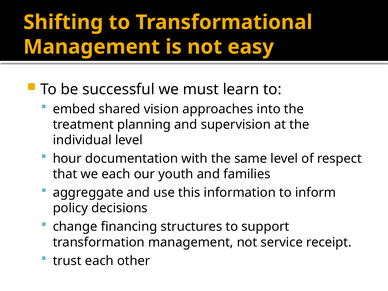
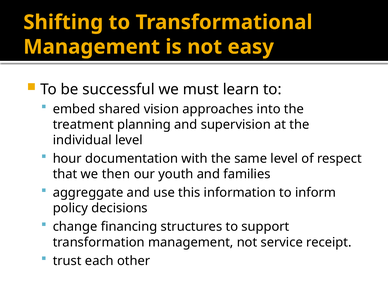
we each: each -> then (116, 174)
